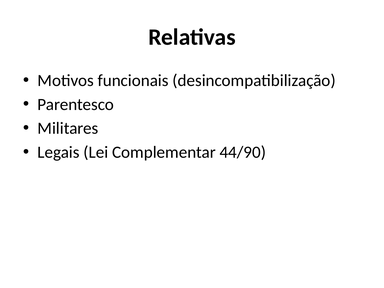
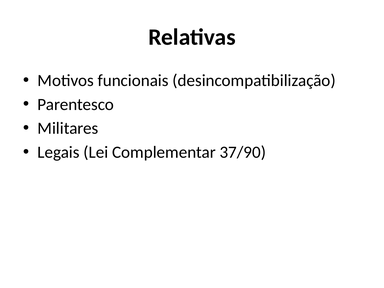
44/90: 44/90 -> 37/90 (243, 152)
